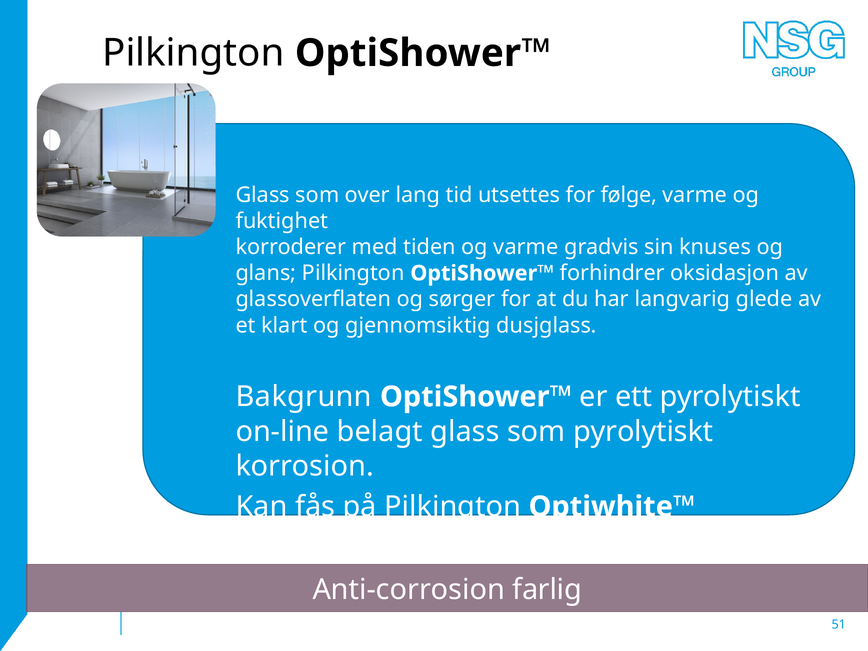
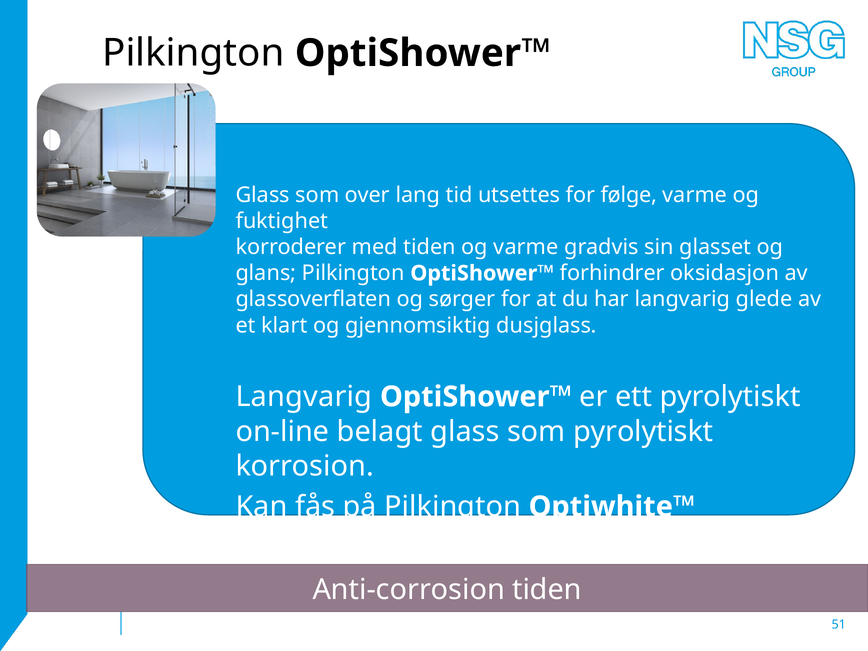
knuses: knuses -> glasset (715, 247)
Bakgrunn: Bakgrunn -> Langvarig (304, 397)
Anti-corrosion farlig: farlig -> tiden (547, 590)
